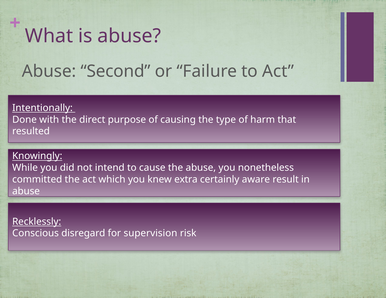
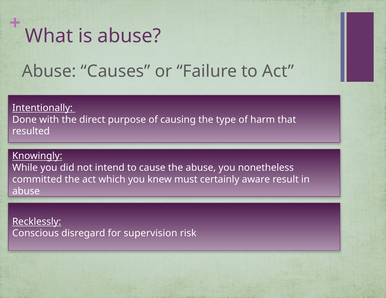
Second: Second -> Causes (116, 71)
extra: extra -> must (186, 180)
